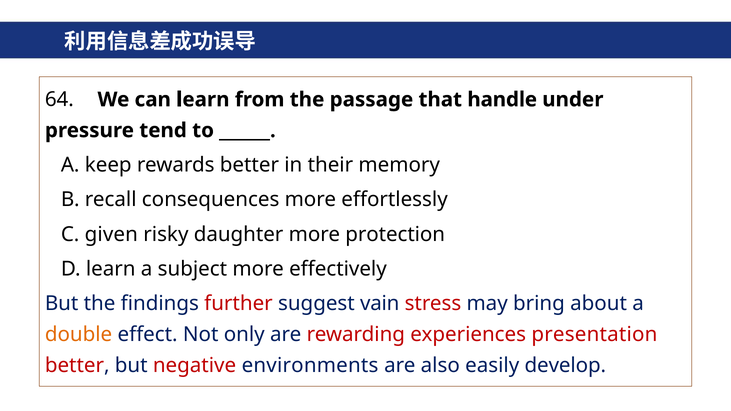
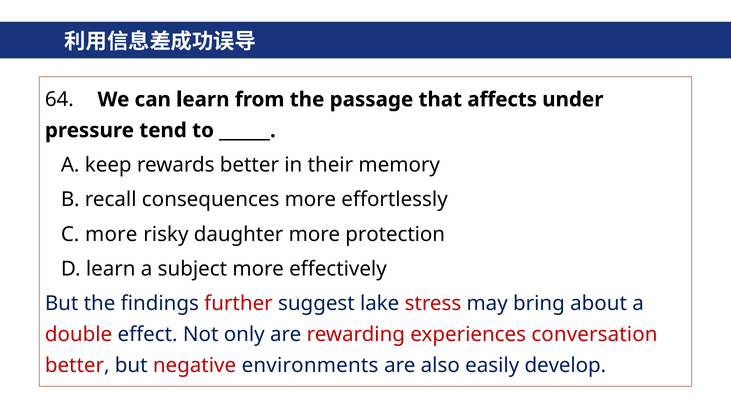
handle: handle -> affects (502, 100)
C given: given -> more (111, 234)
vain: vain -> lake (380, 304)
double colour: orange -> red (79, 335)
presentation: presentation -> conversation (594, 335)
